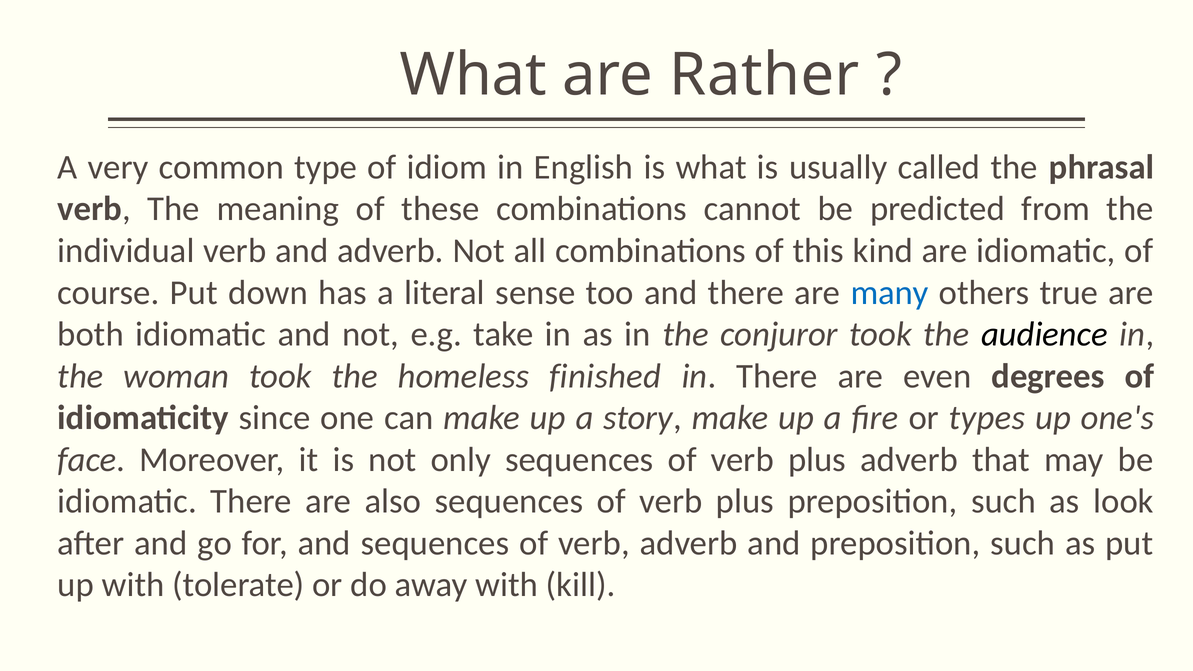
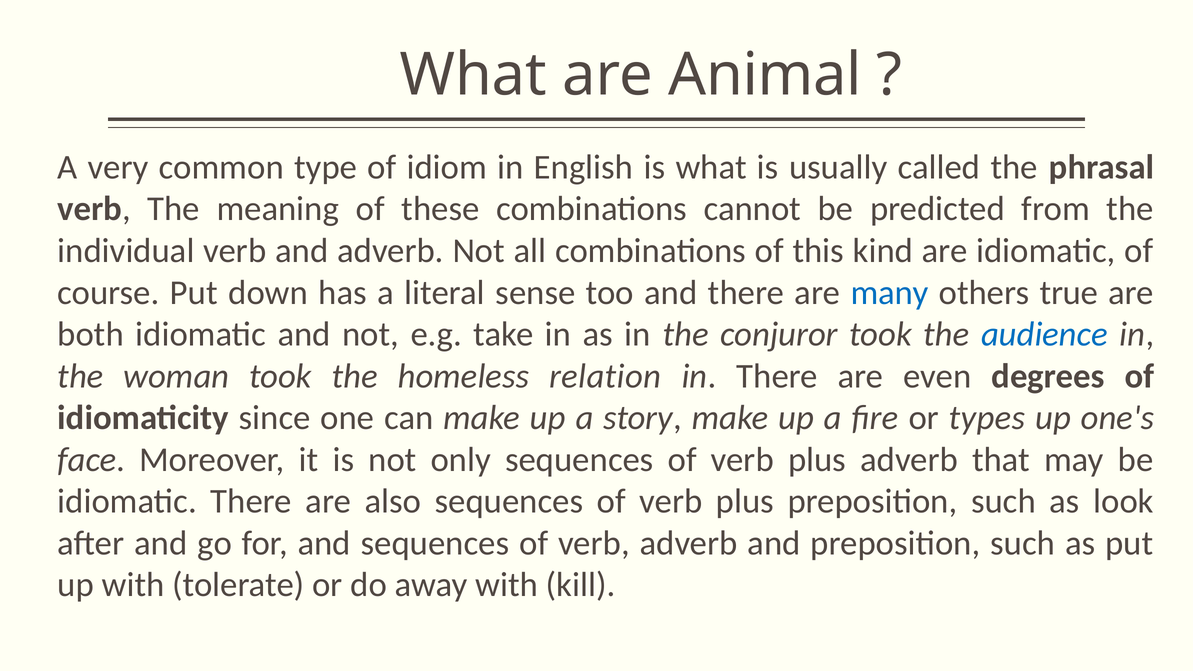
Rather: Rather -> Animal (765, 75)
audience colour: black -> blue (1044, 334)
finished: finished -> relation (605, 376)
